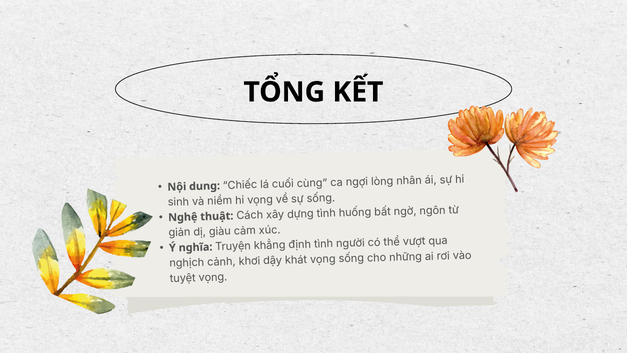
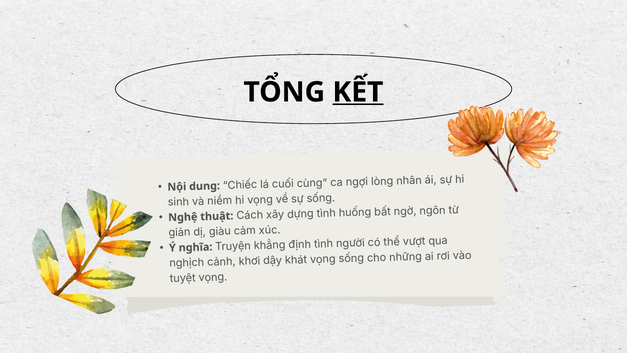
KẾT underline: none -> present (358, 92)
